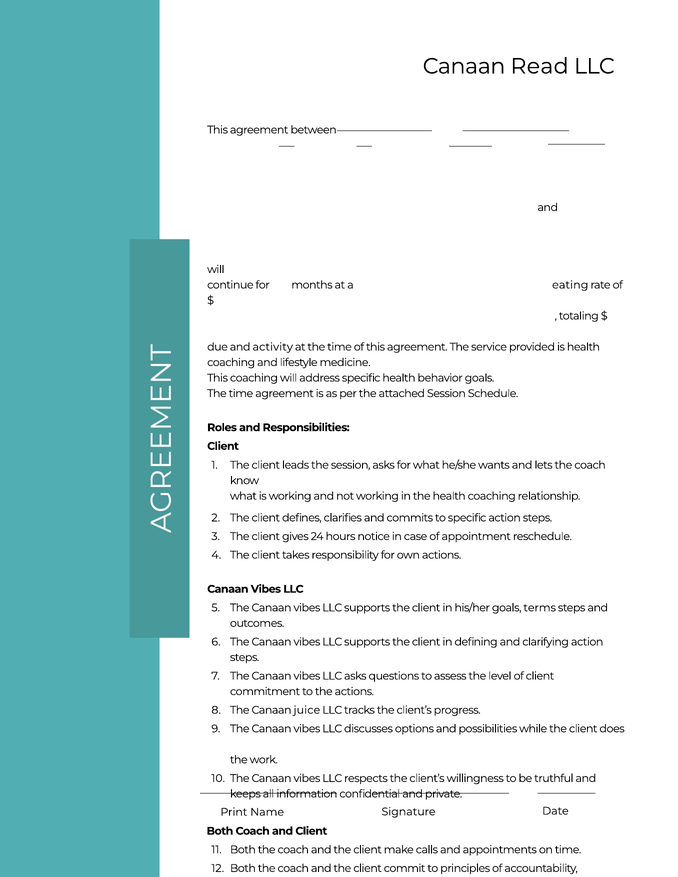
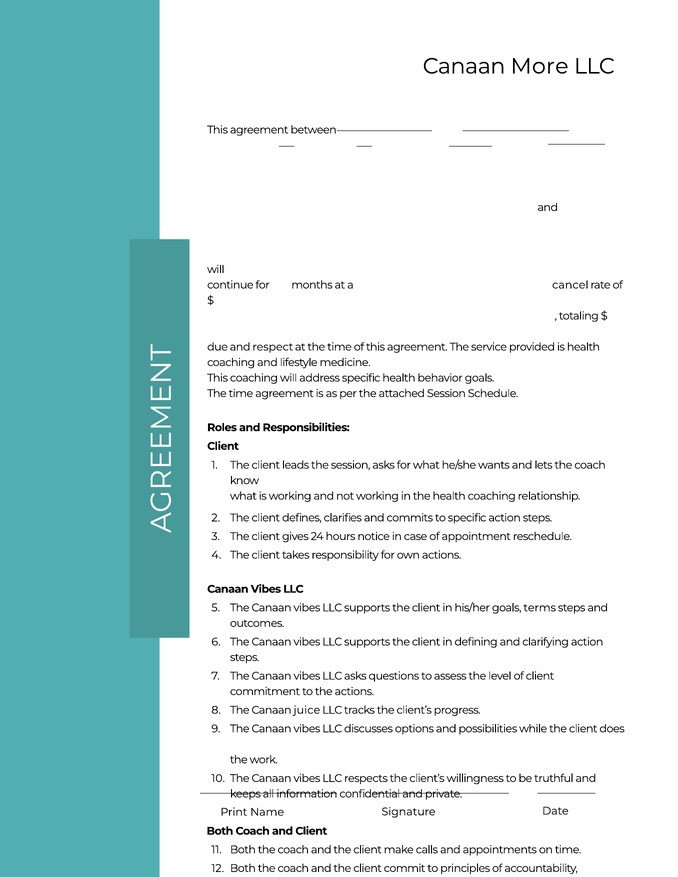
Canaan Read: Read -> More (540, 66)
eating: eating -> cancel (570, 285)
due and activity: activity -> respect (273, 347)
